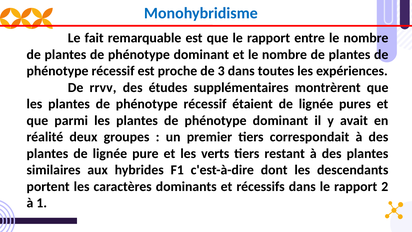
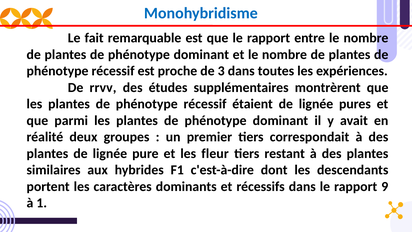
verts: verts -> fleur (215, 153)
2: 2 -> 9 (385, 186)
